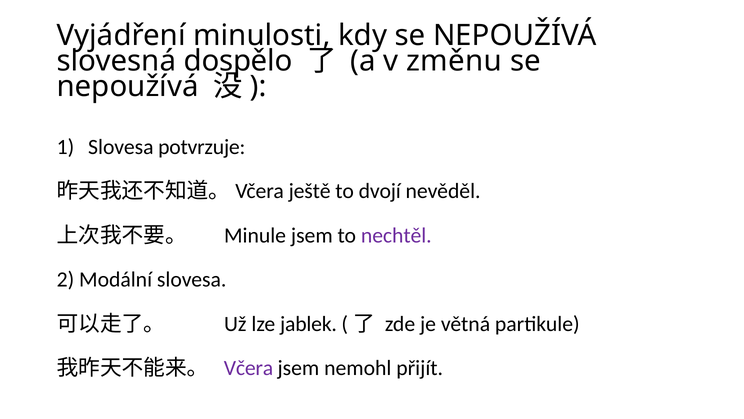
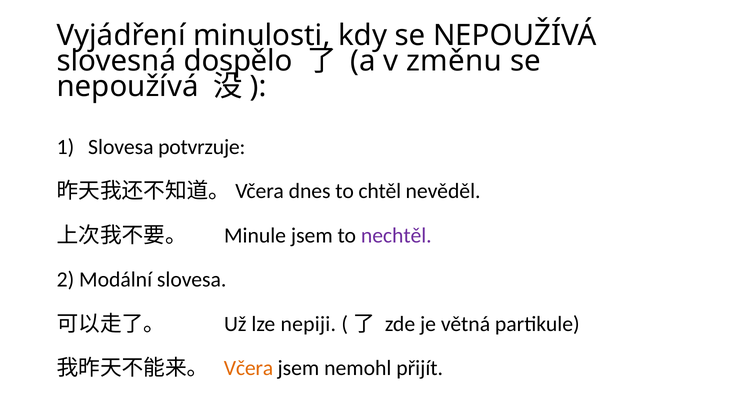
ještě: ještě -> dnes (310, 191)
dvojí: dvojí -> chtěl (380, 191)
jablek: jablek -> nepiji (308, 324)
Včera colour: purple -> orange (249, 368)
